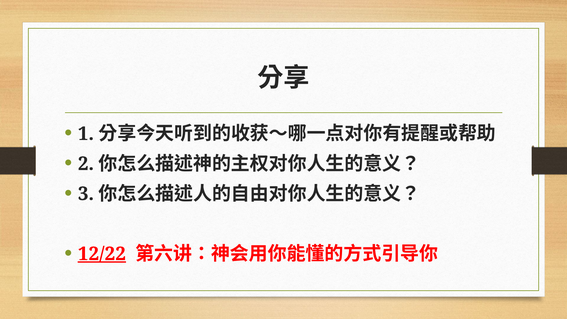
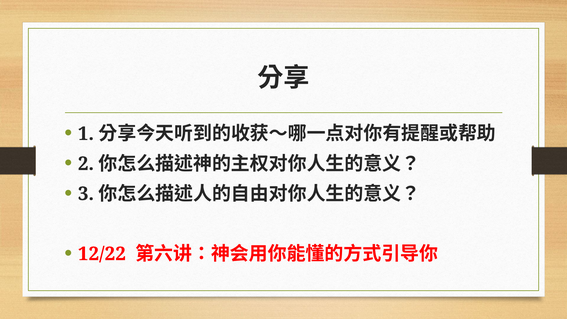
12/22 underline: present -> none (102, 254)
